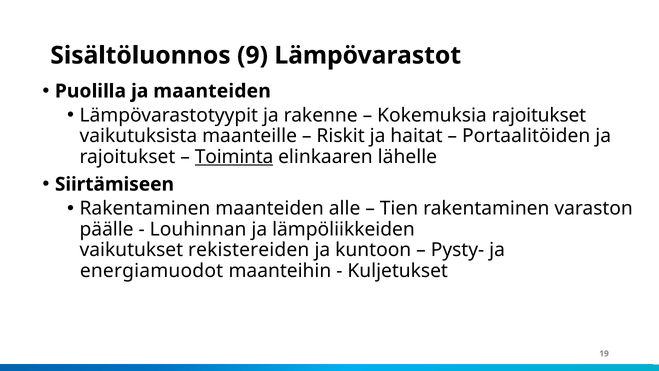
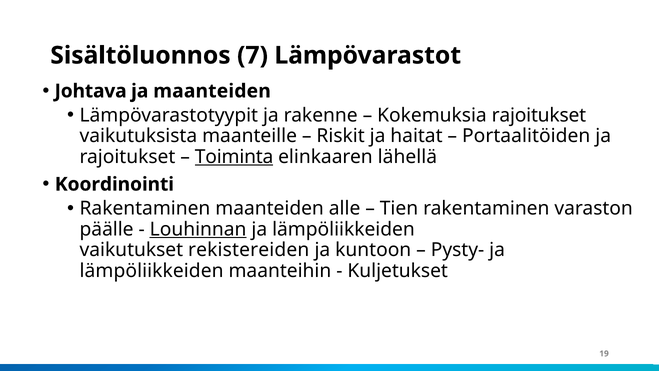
9: 9 -> 7 (253, 55)
Puolilla: Puolilla -> Johtava (91, 91)
lähelle: lähelle -> lähellä (407, 157)
Siirtämiseen: Siirtämiseen -> Koordinointi (114, 184)
Louhinnan underline: none -> present (198, 229)
energiamuodot: energiamuodot -> lämpöliikkeiden (152, 270)
